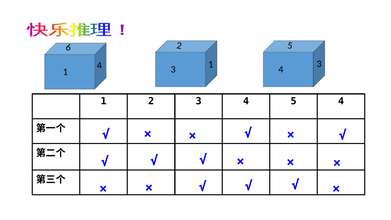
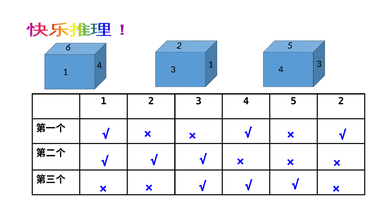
5 4: 4 -> 2 (341, 101)
